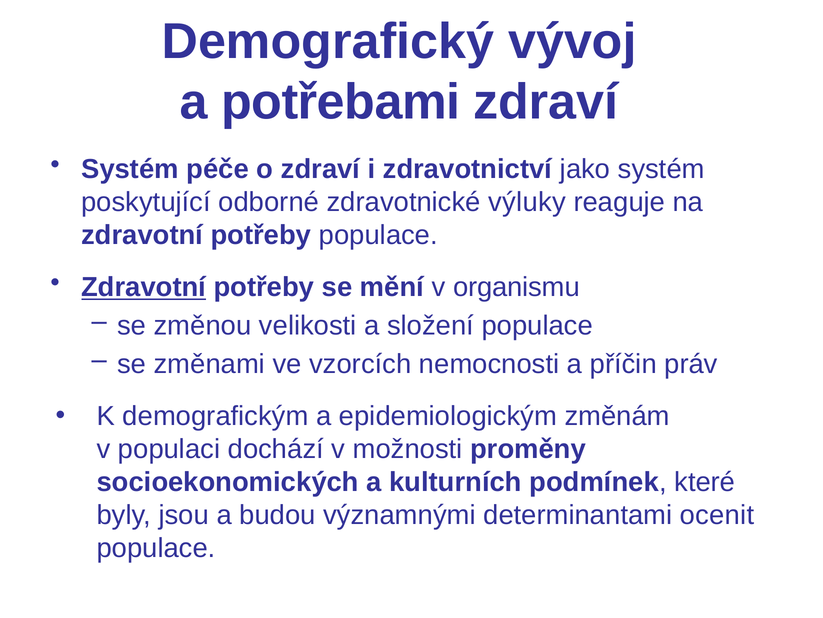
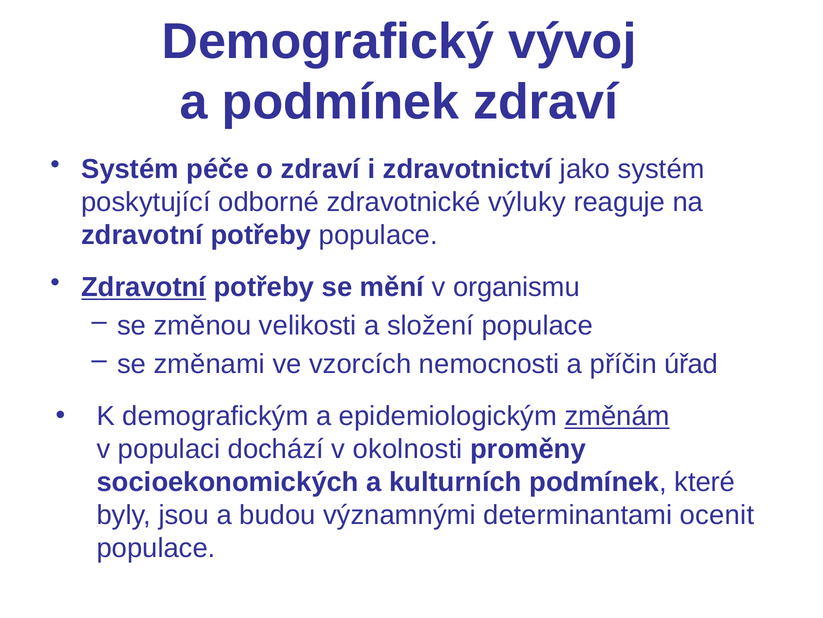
a potřebami: potřebami -> podmínek (340, 102)
práv: práv -> úřad (691, 364)
změnám underline: none -> present (617, 416)
možnosti: možnosti -> okolnosti (408, 449)
